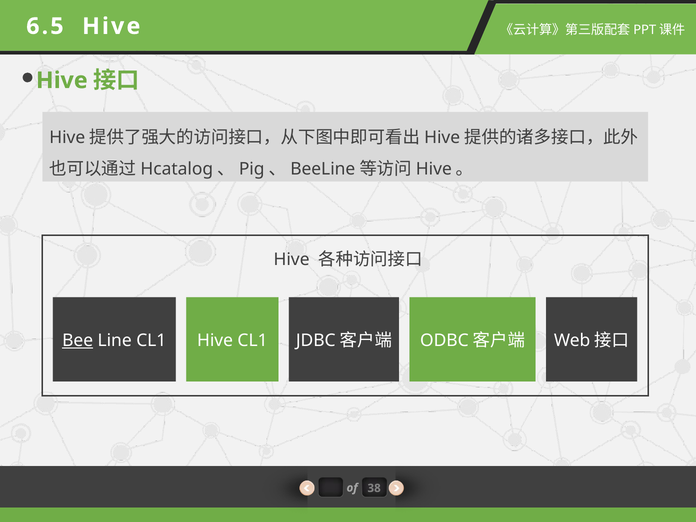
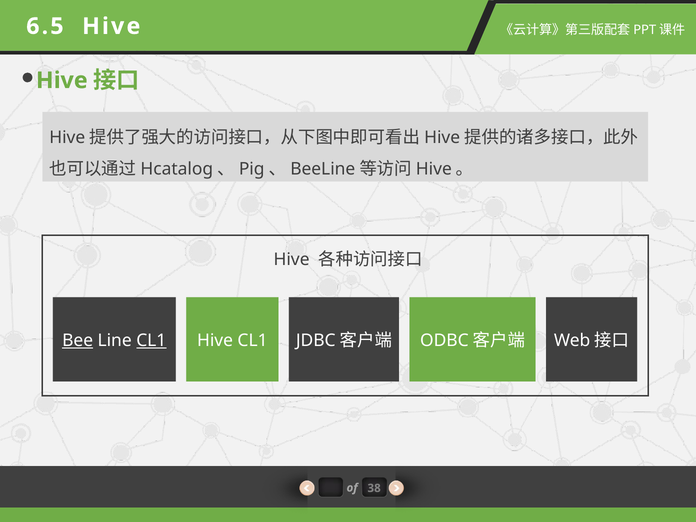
CL1 underline: none -> present (151, 341)
